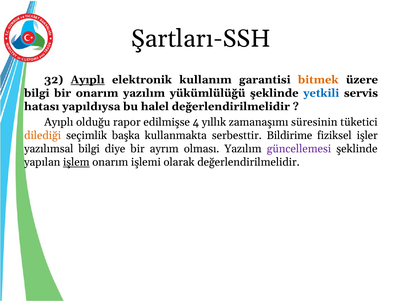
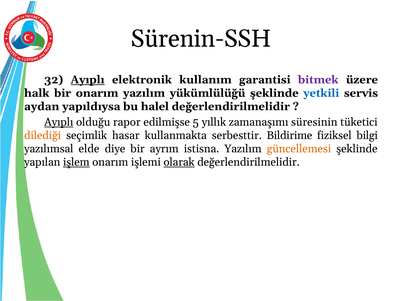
Şartları-SSH: Şartları-SSH -> Sürenin-SSH (201, 39)
bitmek colour: orange -> purple (318, 80)
bilgi: bilgi -> halk (37, 93)
hatası: hatası -> aydan (42, 107)
Ayıplı underline: none -> present (59, 122)
4: 4 -> 5 (196, 122)
başka: başka -> hasar (126, 136)
işler: işler -> bilgi (367, 136)
yazılımsal bilgi: bilgi -> elde (89, 149)
olması: olması -> istisna (202, 149)
güncellemesi colour: purple -> orange (299, 149)
olarak underline: none -> present (179, 163)
